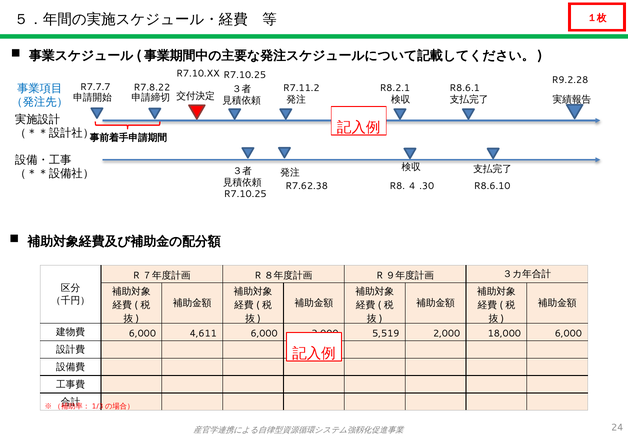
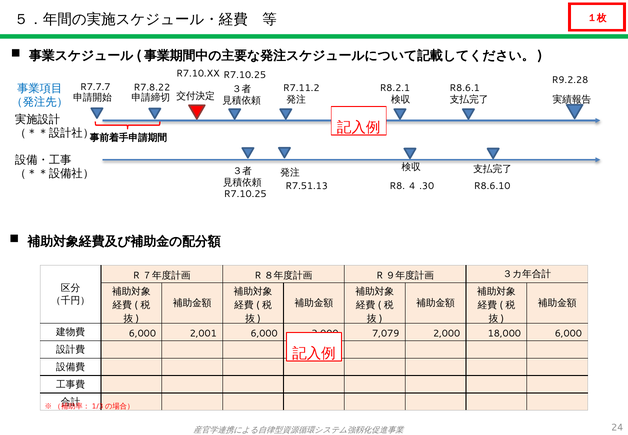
R7.62.38: R7.62.38 -> R7.51.13 (307, 186)
4,611: 4,611 -> 2,001 (203, 333)
5,519: 5,519 -> 7,079 (386, 333)
